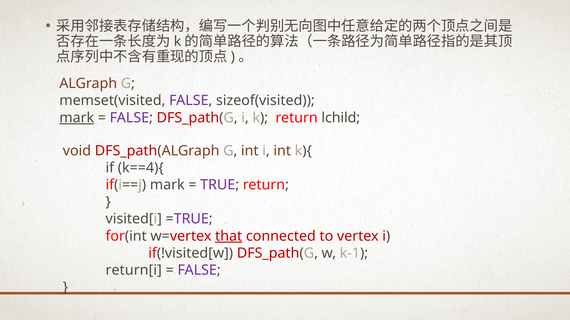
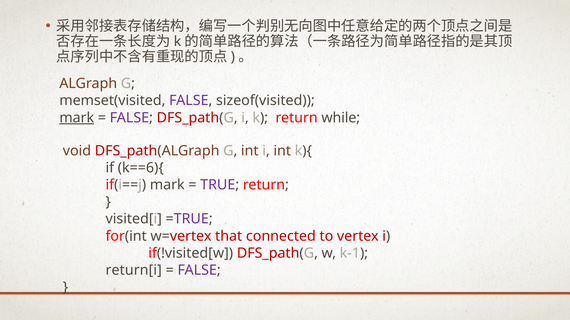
lchild: lchild -> while (341, 118)
k==4){: k==4){ -> k==6){ (141, 168)
that underline: present -> none (229, 236)
